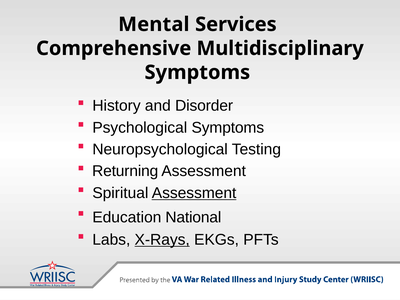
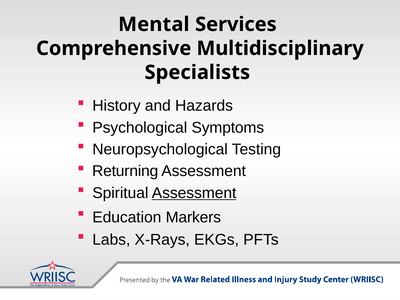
Symptoms: Symptoms -> Specialists (197, 72)
Disorder: Disorder -> Hazards (204, 106)
National: National -> Markers (193, 217)
X-Rays underline: present -> none (162, 240)
